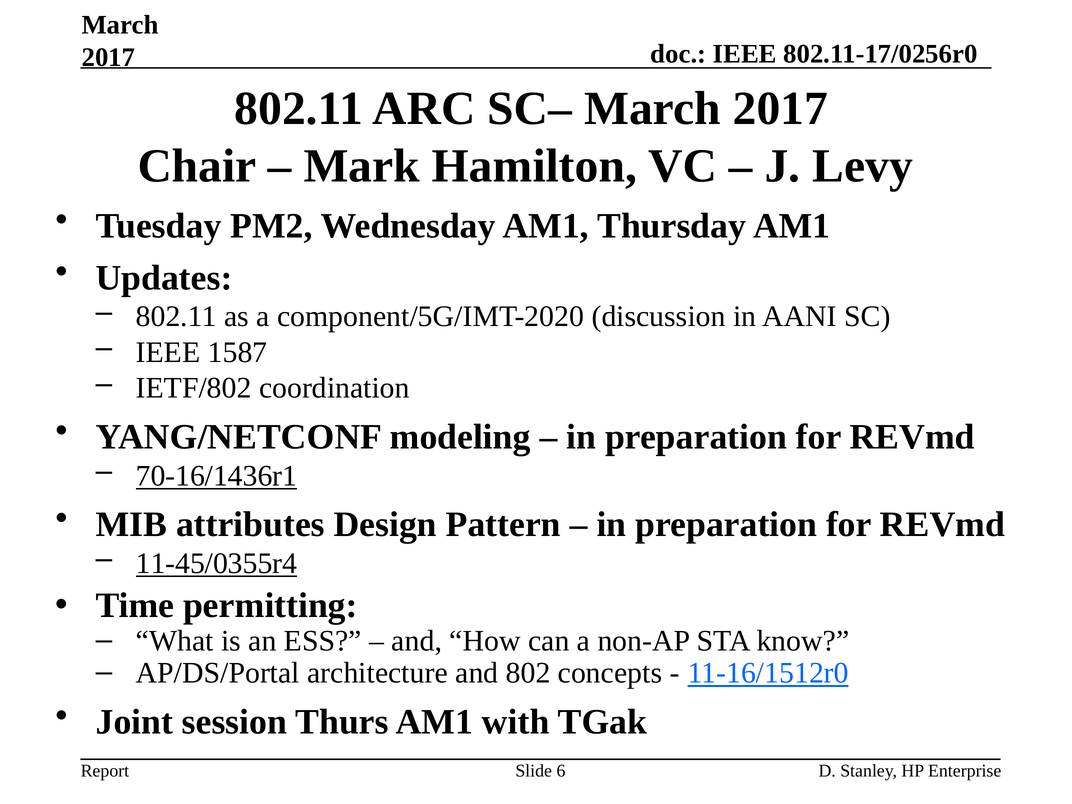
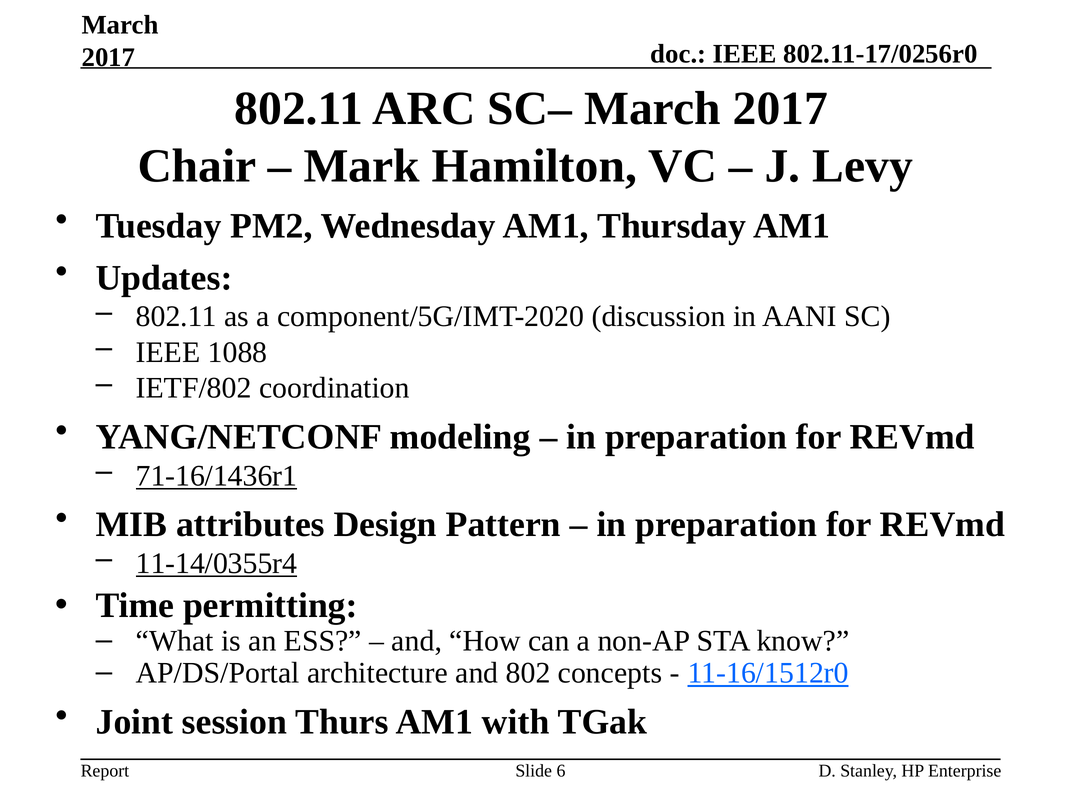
1587: 1587 -> 1088 (238, 352)
70-16/1436r1: 70-16/1436r1 -> 71-16/1436r1 (216, 476)
11-45/0355r4: 11-45/0355r4 -> 11-14/0355r4 (216, 563)
